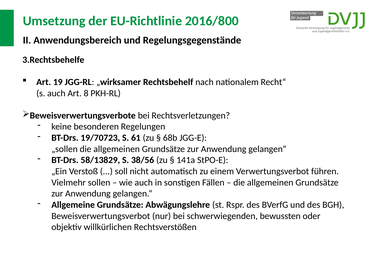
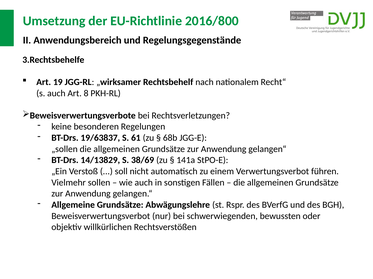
19/70723: 19/70723 -> 19/63837 (100, 138)
58/13829: 58/13829 -> 14/13829 (100, 161)
38/56: 38/56 -> 38/69 (143, 161)
